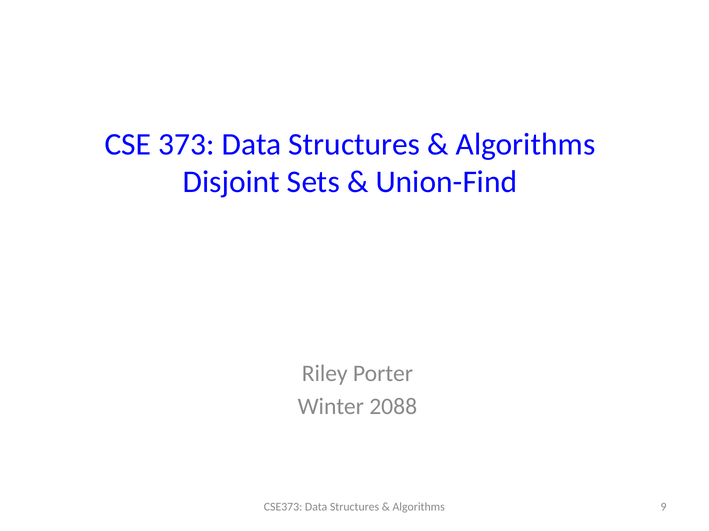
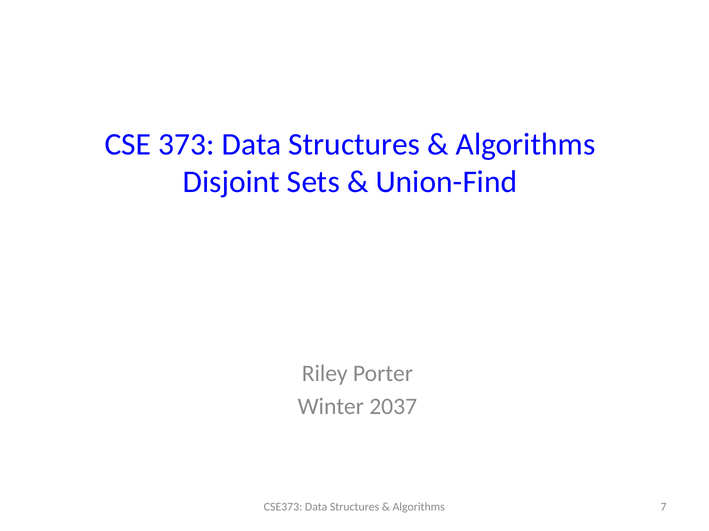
2088: 2088 -> 2037 (393, 407)
9: 9 -> 7 (664, 508)
